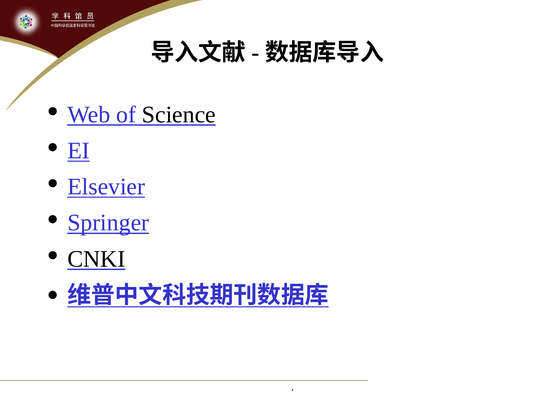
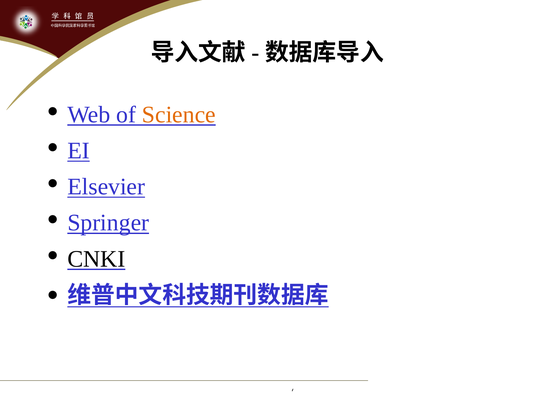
Science colour: black -> orange (179, 115)
